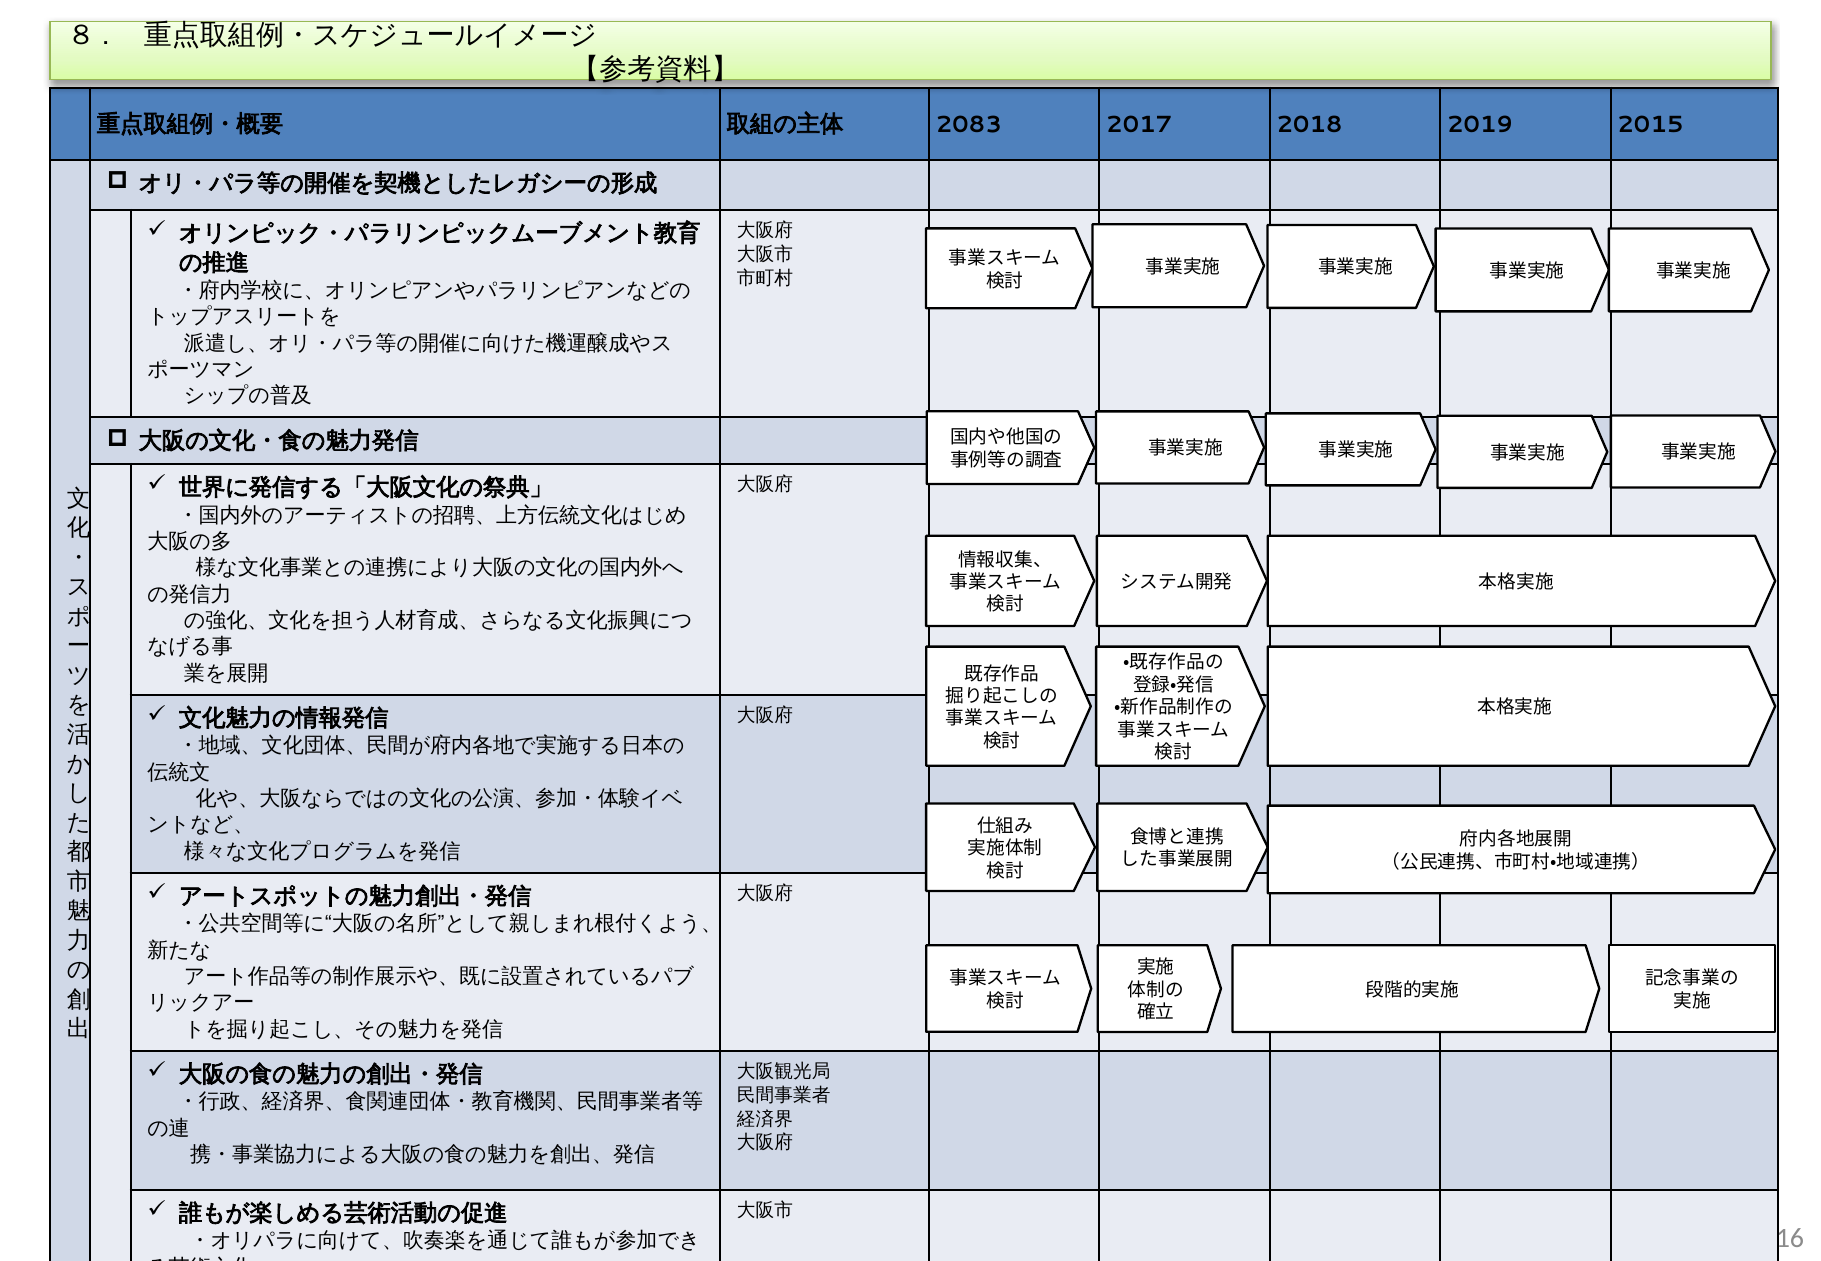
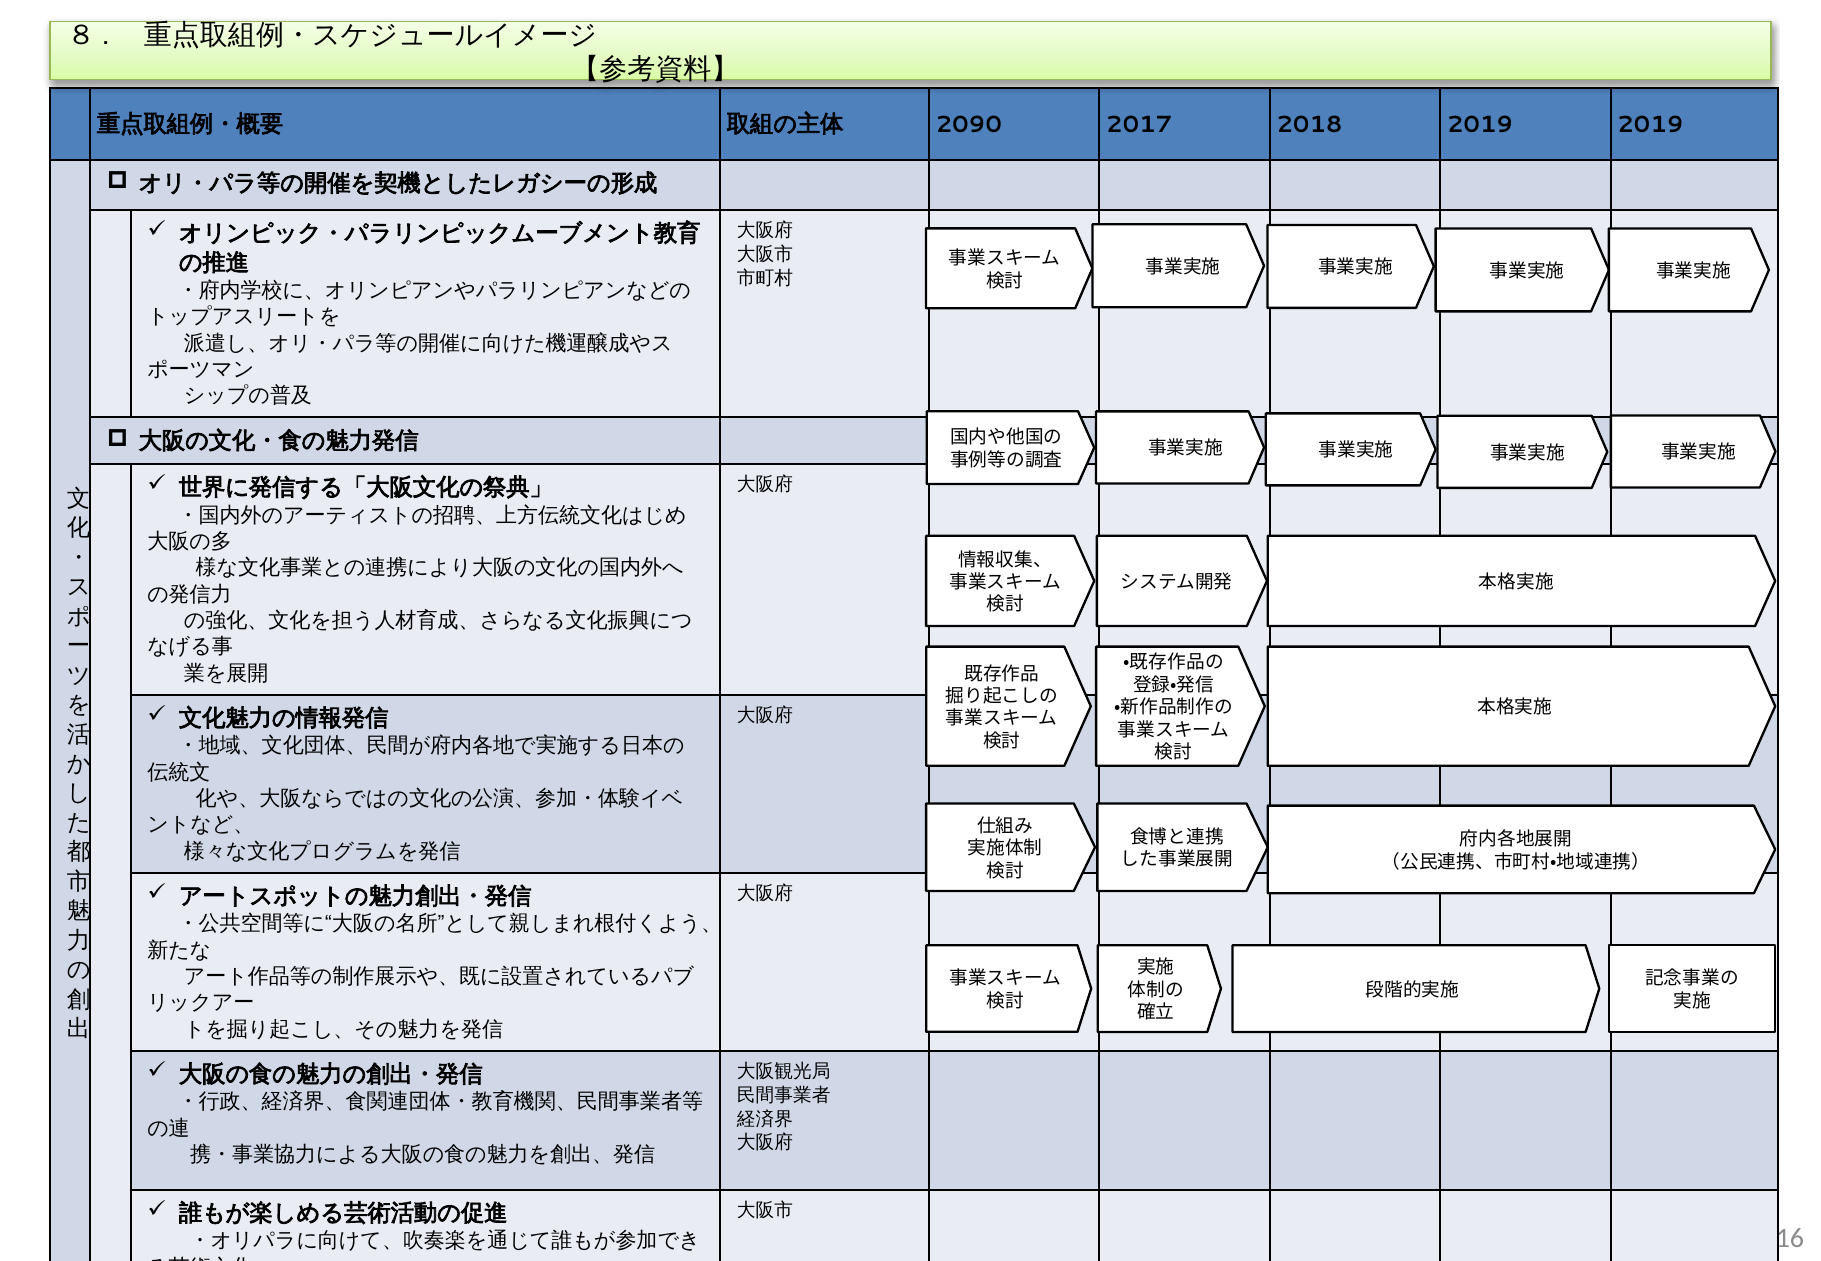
2083: 2083 -> 2090 (969, 125)
2019 2015: 2015 -> 2019 (1650, 125)
